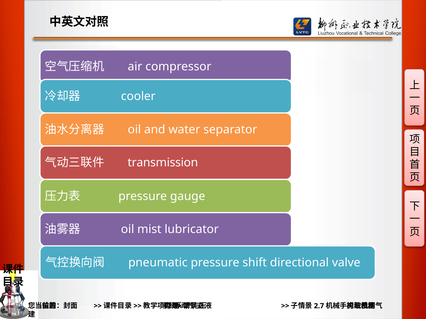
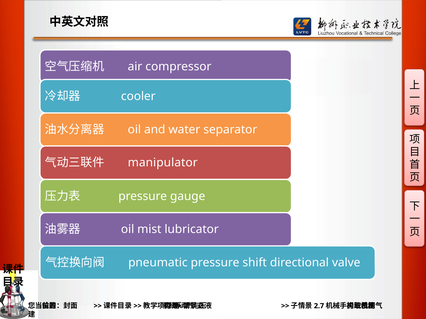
transmission: transmission -> manipulator (163, 163)
